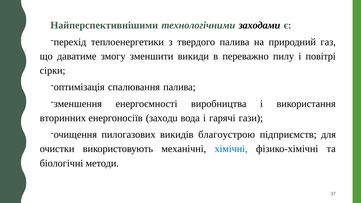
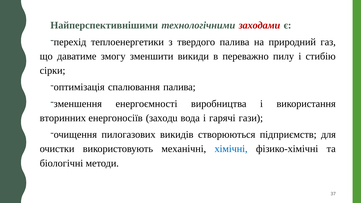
заходами colour: black -> red (259, 25)
повітрі: повітрі -> стибію (321, 56)
благоустрою: благоустрою -> створюються (227, 135)
